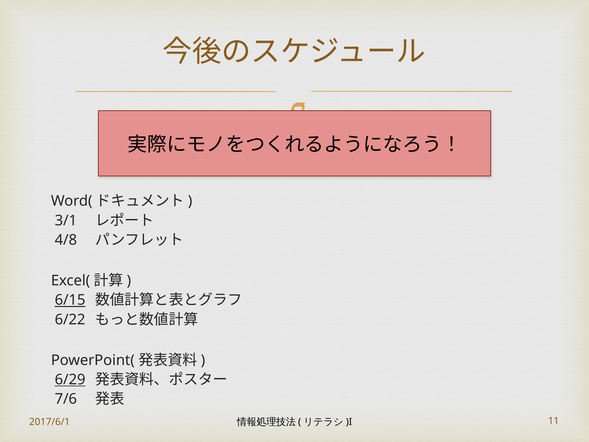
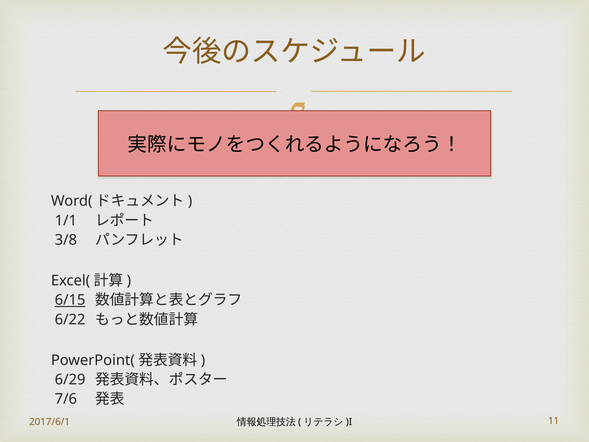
3/1: 3/1 -> 1/1 (66, 220)
4/8: 4/8 -> 3/8 (66, 240)
6/29 underline: present -> none (70, 379)
